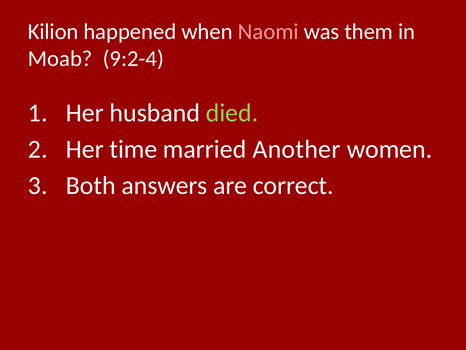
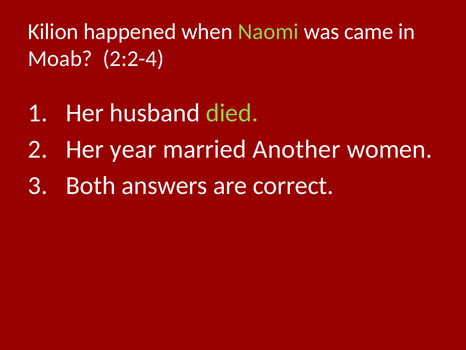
Naomi colour: pink -> light green (268, 31)
them: them -> came (369, 31)
9:2-4: 9:2-4 -> 2:2-4 (133, 59)
time: time -> year (133, 149)
